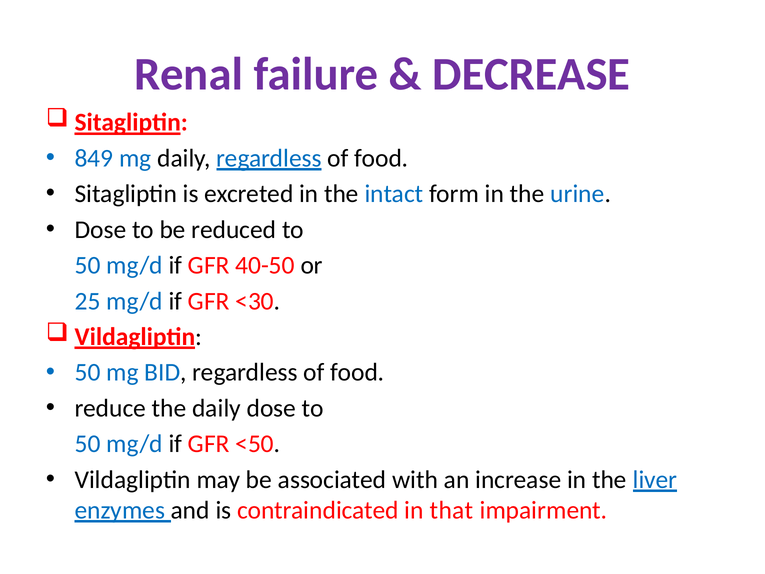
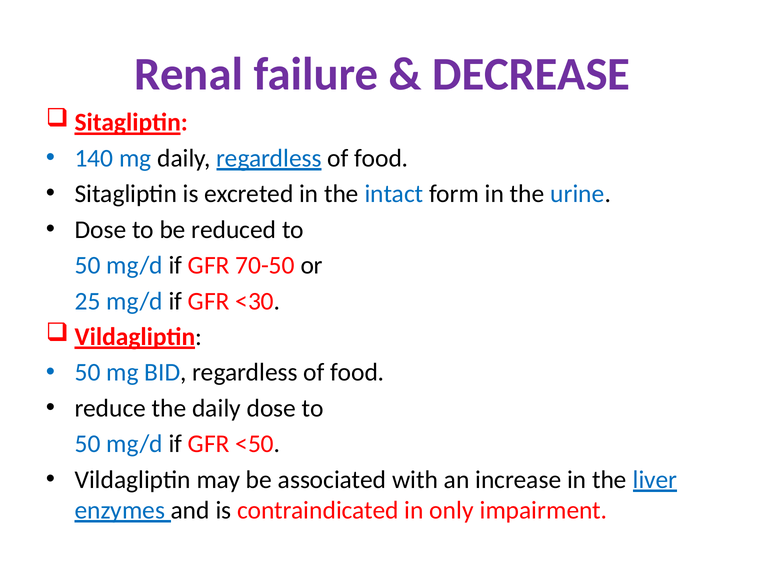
849: 849 -> 140 (94, 158)
40-50: 40-50 -> 70-50 (265, 265)
that: that -> only (452, 510)
